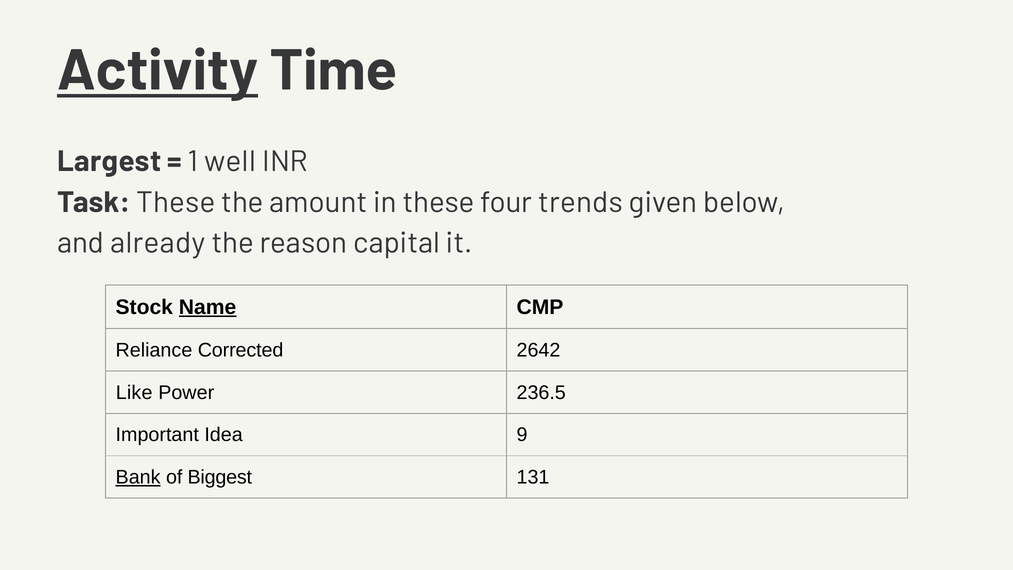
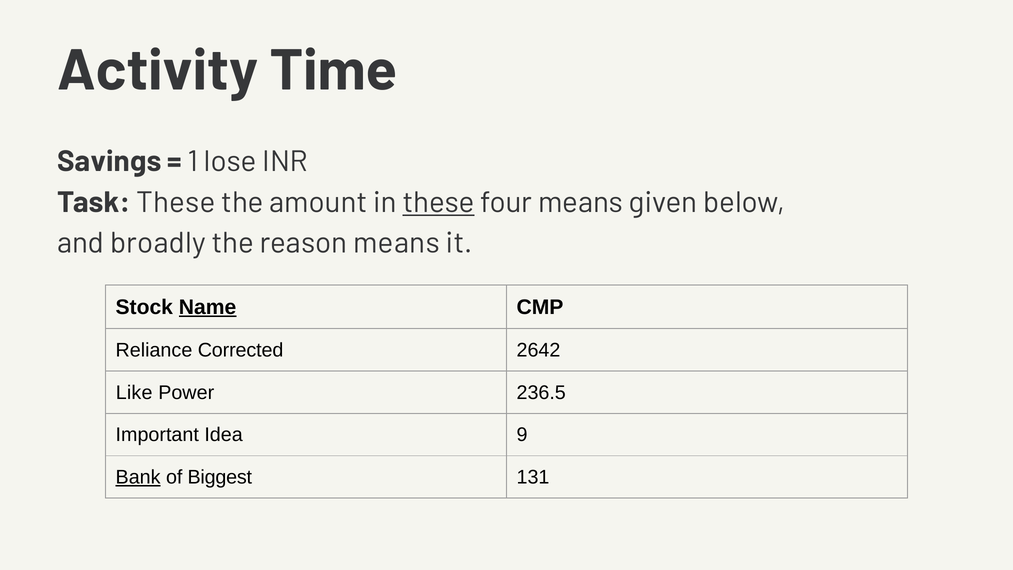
Activity underline: present -> none (158, 71)
Largest: Largest -> Savings (109, 162)
well: well -> lose (230, 162)
these underline: none -> present (439, 202)
four trends: trends -> means (581, 202)
already: already -> broadly (158, 243)
reason capital: capital -> means (397, 243)
